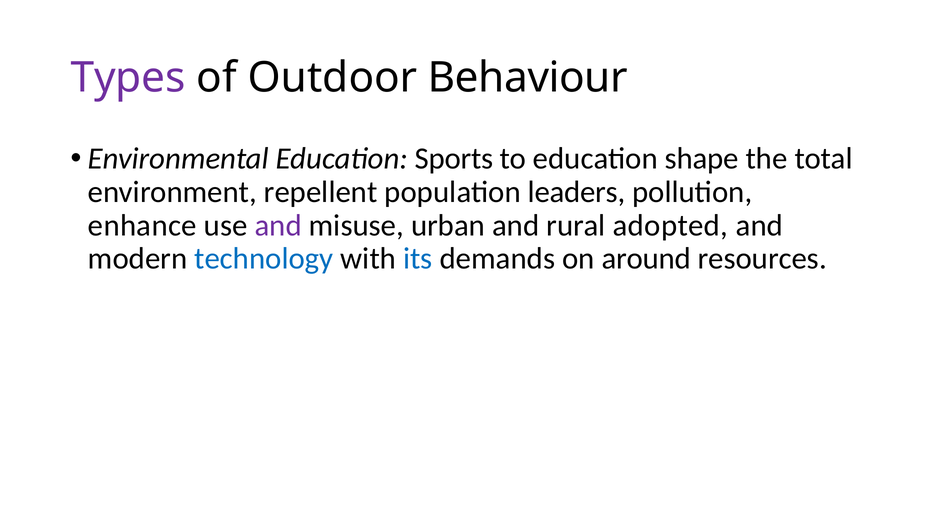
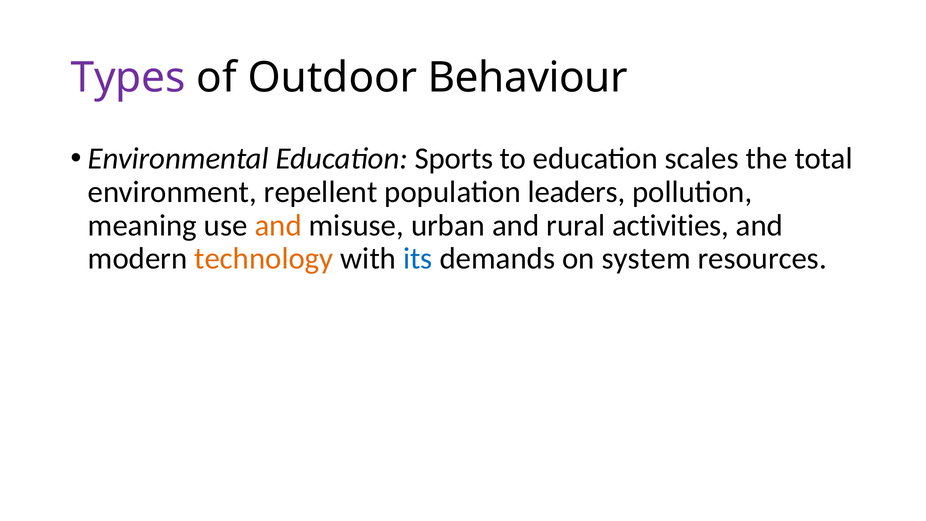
shape: shape -> scales (702, 159)
enhance: enhance -> meaning (142, 225)
and colour: purple -> orange (278, 225)
adopted: adopted -> activities (671, 225)
technology colour: blue -> orange (264, 259)
around: around -> system (646, 259)
